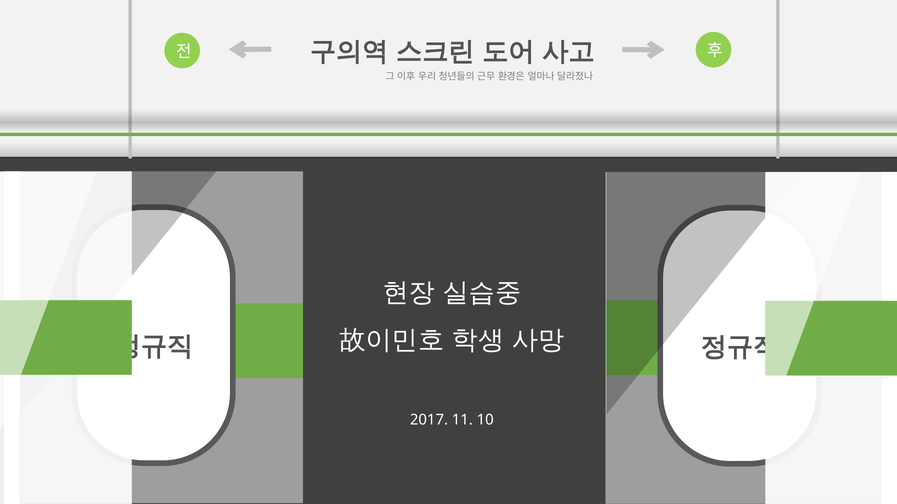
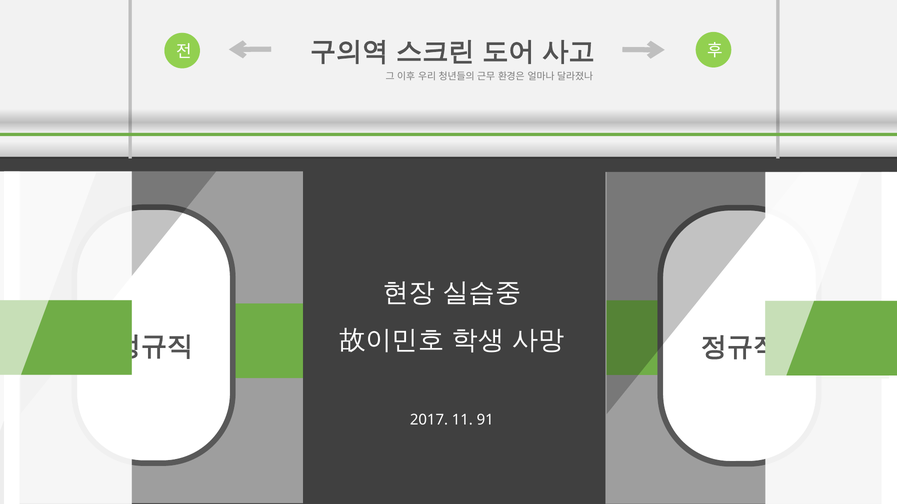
10: 10 -> 91 (485, 420)
